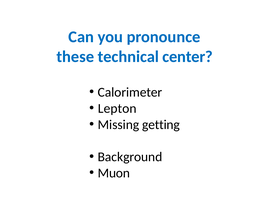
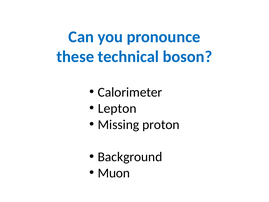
center: center -> boson (187, 57)
getting: getting -> proton (161, 124)
